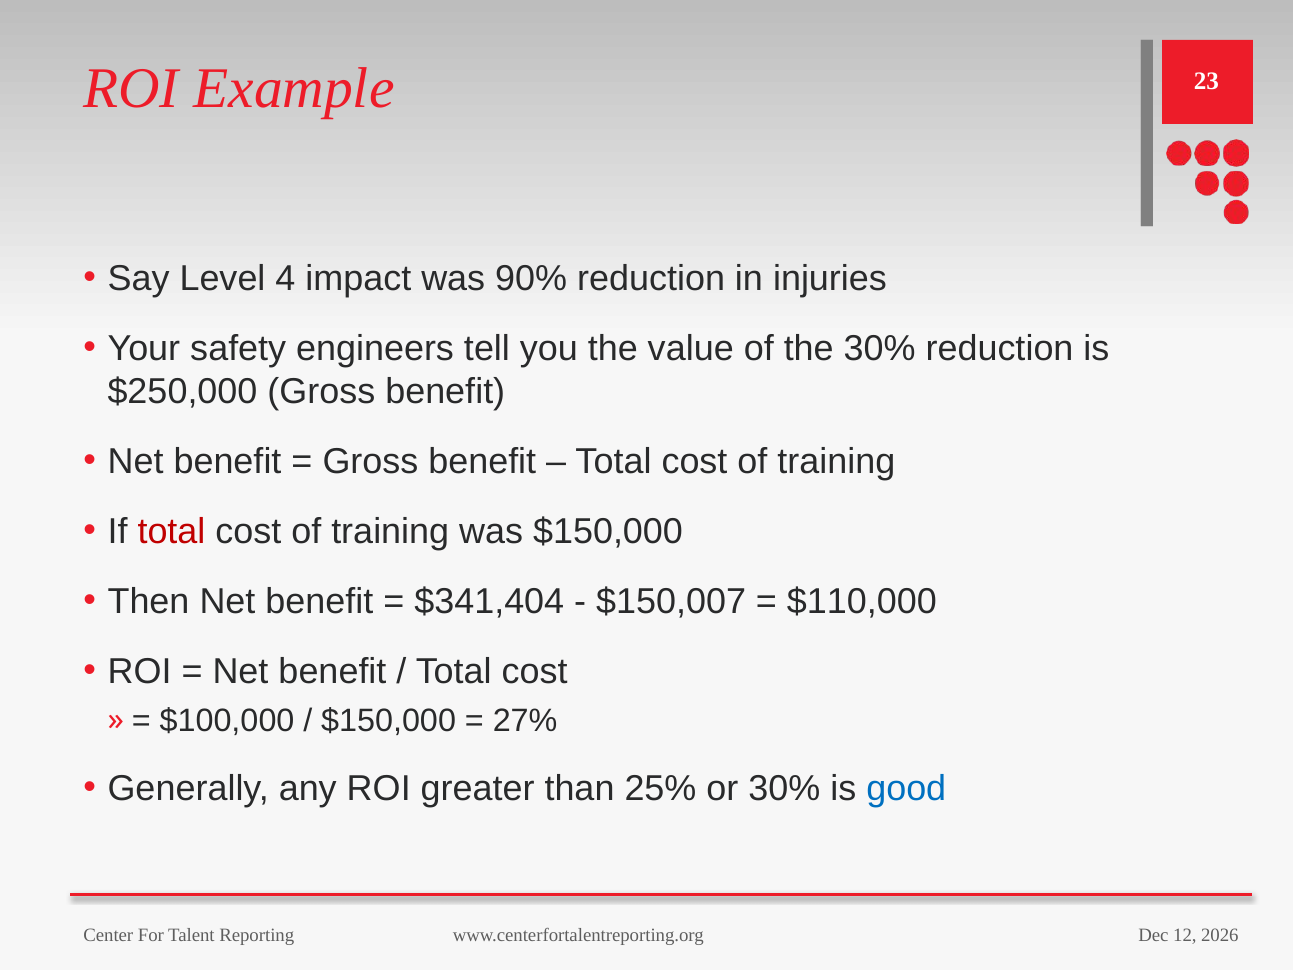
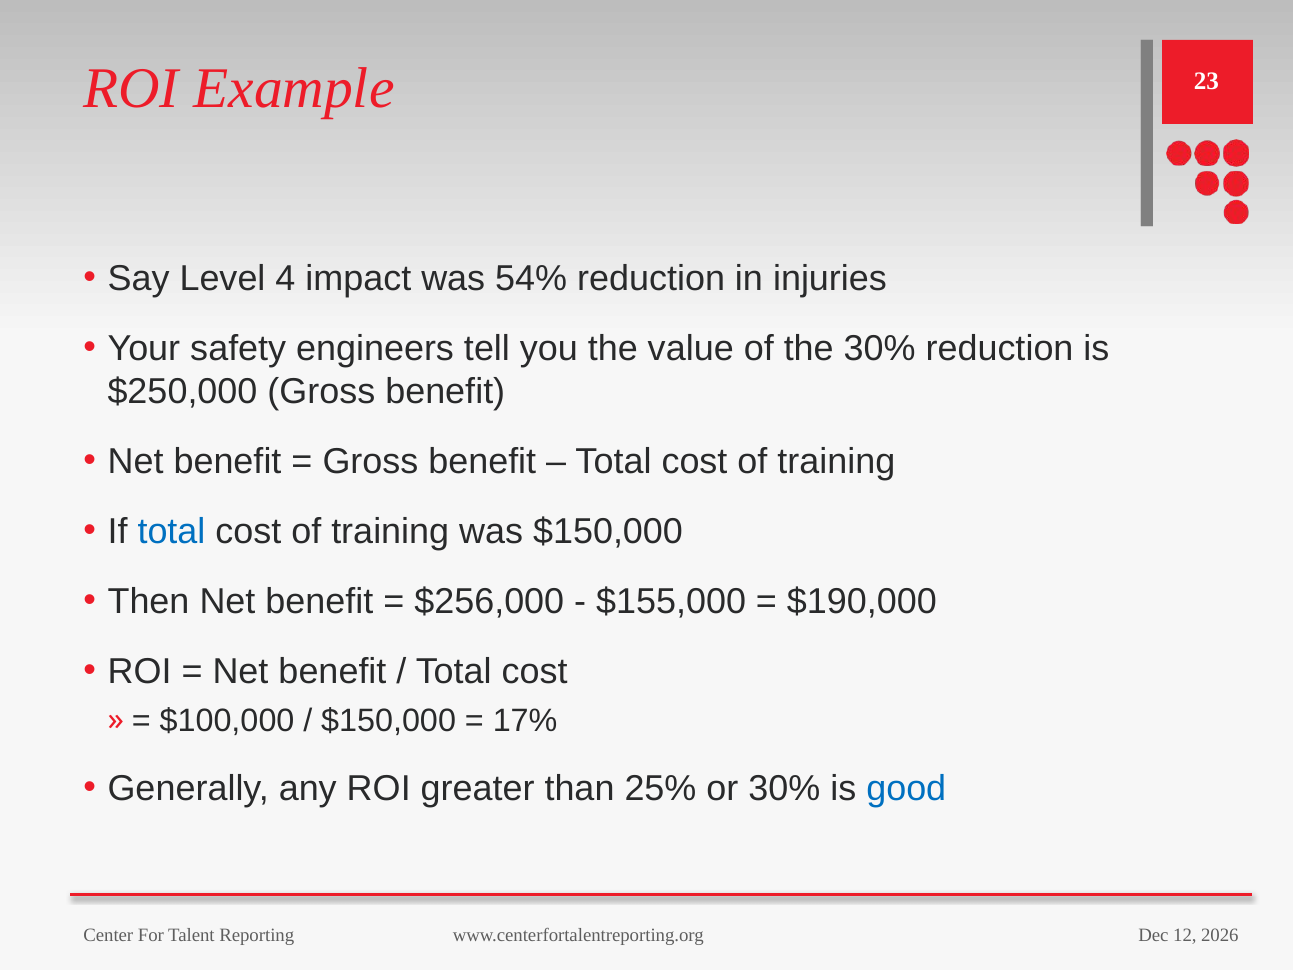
90%: 90% -> 54% (531, 278)
total colour: red -> blue (171, 532)
$341,404: $341,404 -> $256,000 (489, 602)
$150,007: $150,007 -> $155,000 (671, 602)
$110,000: $110,000 -> $190,000 (862, 602)
27%: 27% -> 17% (525, 720)
